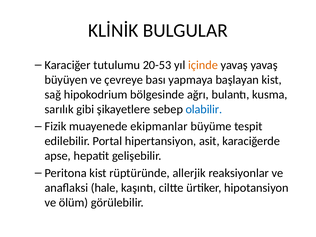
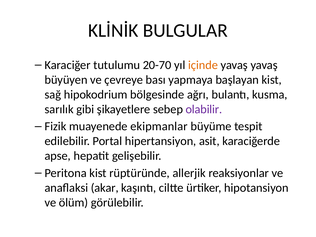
20-53: 20-53 -> 20-70 (157, 65)
olabilir colour: blue -> purple (204, 109)
hale: hale -> akar (105, 188)
